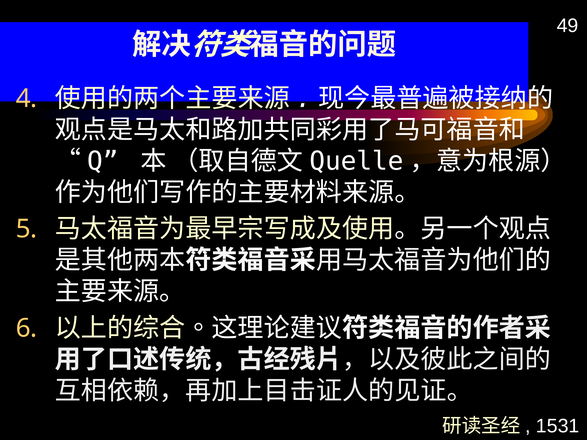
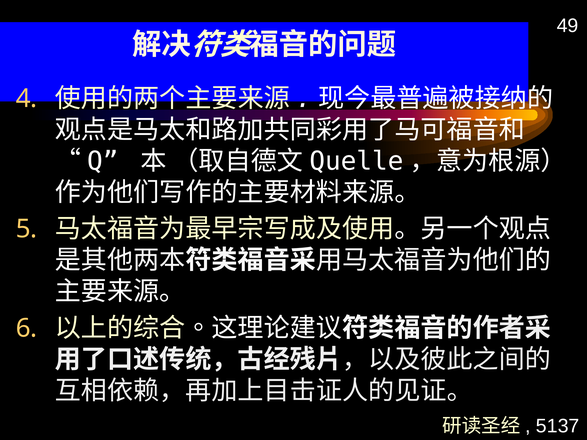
1531: 1531 -> 5137 (558, 426)
